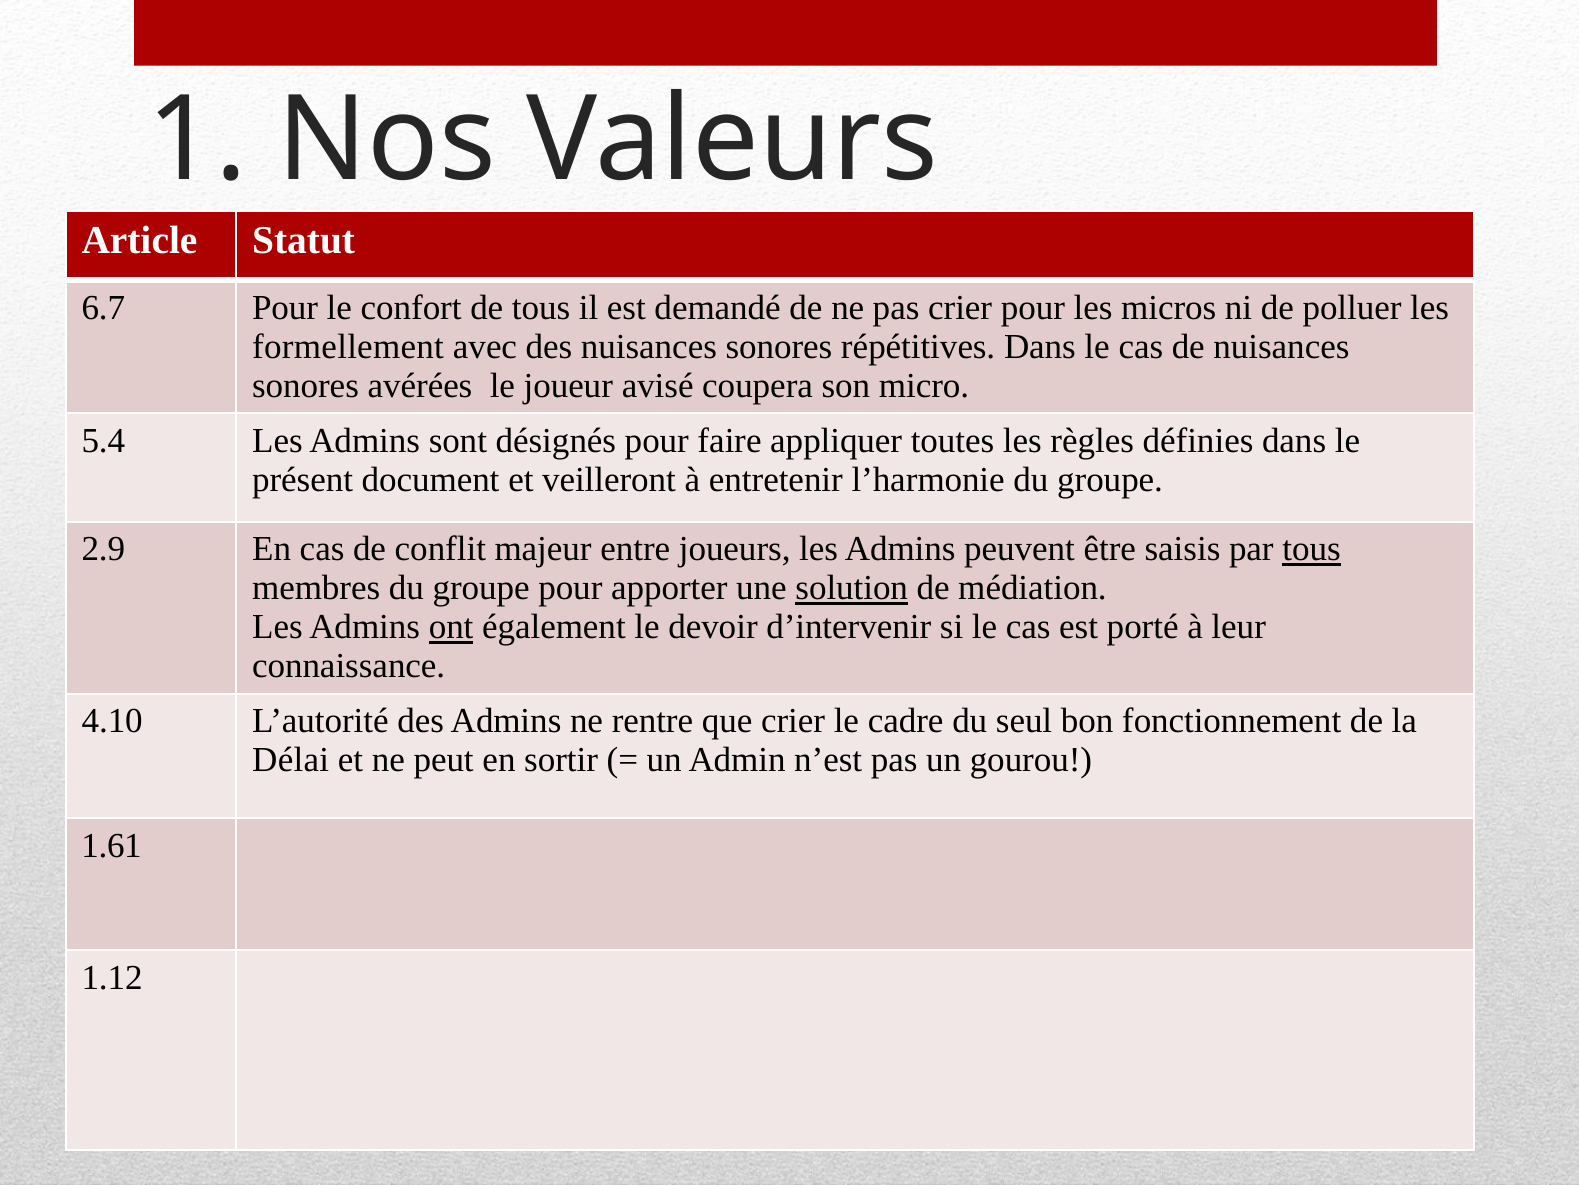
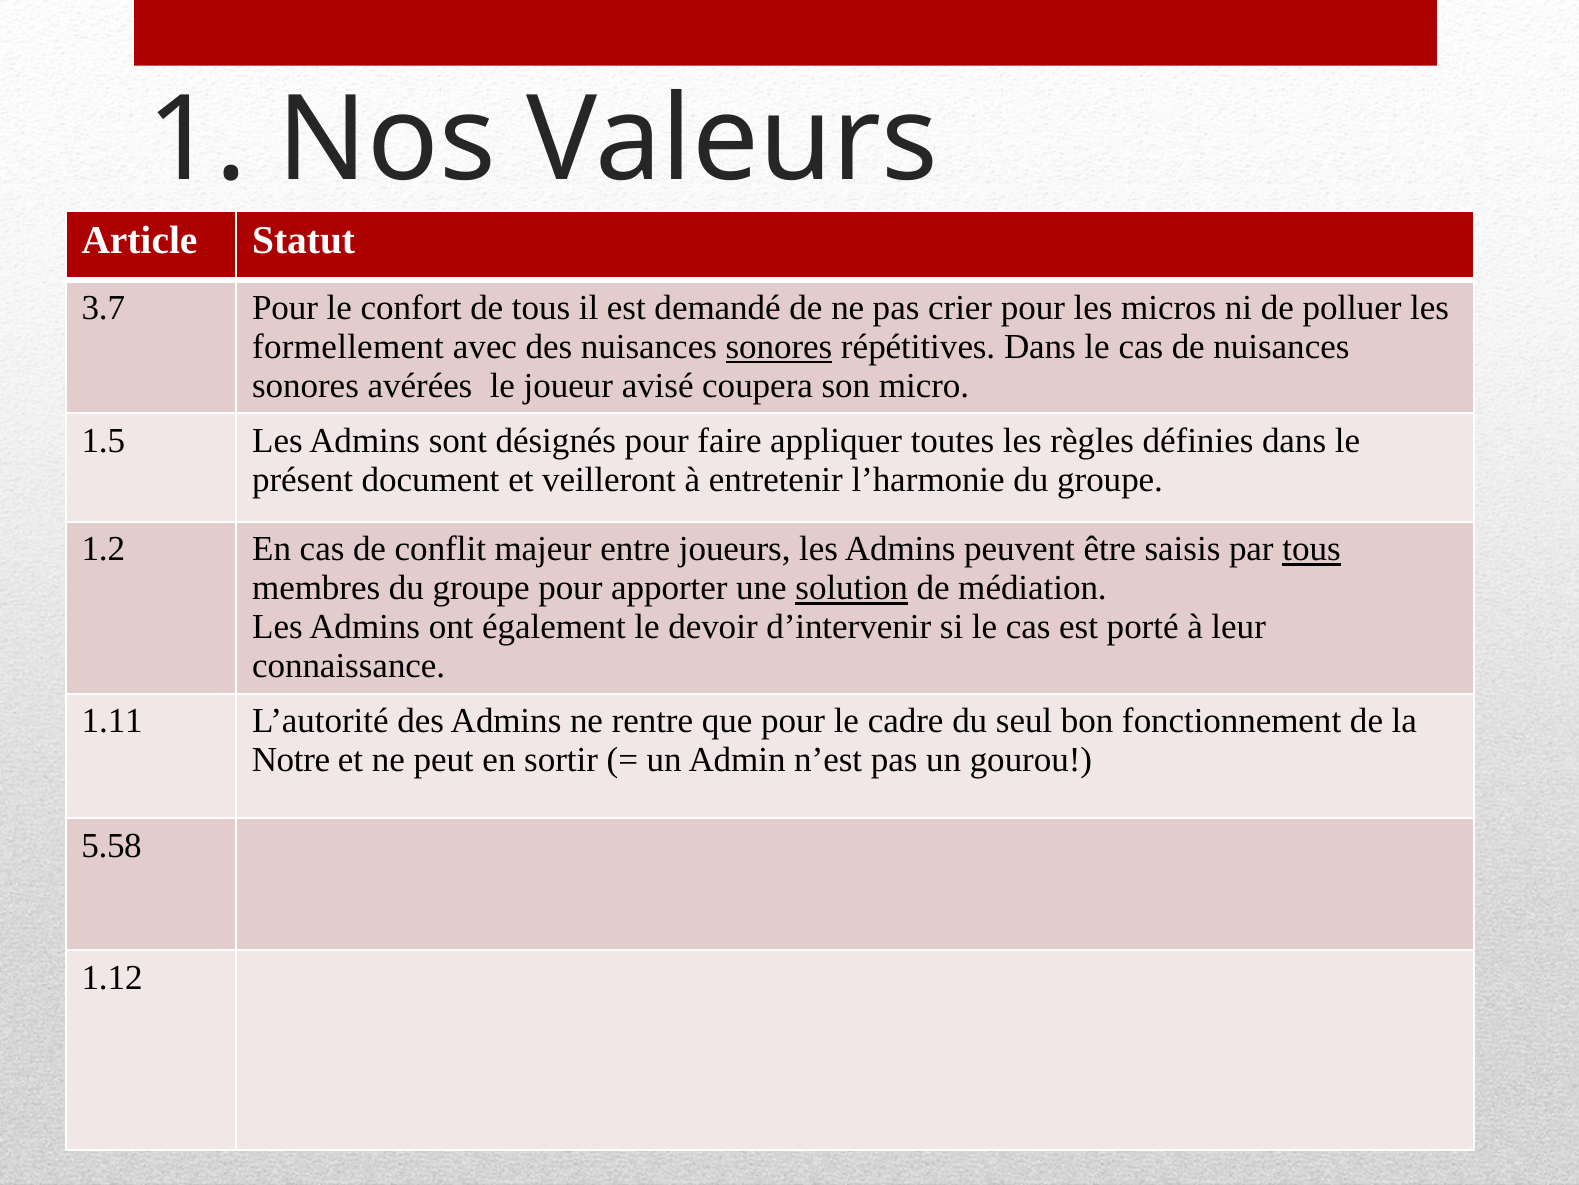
6.7: 6.7 -> 3.7 (103, 308)
sonores underline: none -> present (779, 347)
5.4: 5.4 -> 1.5 (103, 440)
2.9: 2.9 -> 1.2 (103, 549)
ont underline: present -> none (451, 627)
4.10: 4.10 -> 1.11 (112, 721)
que crier: crier -> pour (793, 721)
Délai: Délai -> Notre (291, 760)
1.61: 1.61 -> 5.58 (112, 846)
